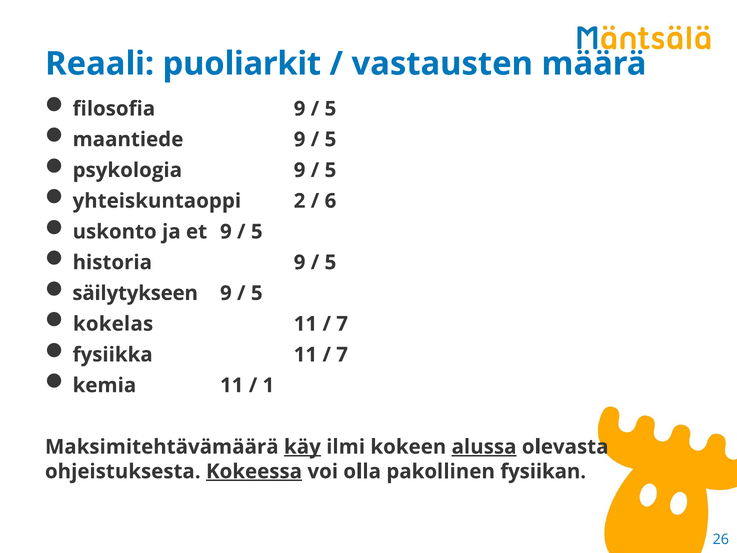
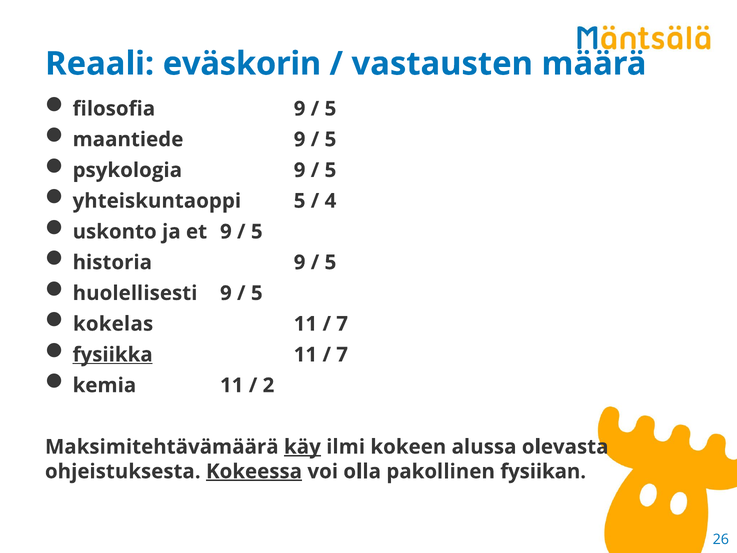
puoliarkit: puoliarkit -> eväskorin (242, 64)
yhteiskuntaoppi 2: 2 -> 5 (300, 201)
6: 6 -> 4 (330, 201)
säilytykseen: säilytykseen -> huolellisesti (135, 293)
fysiikka underline: none -> present (113, 355)
1: 1 -> 2 (268, 385)
alussa underline: present -> none (484, 447)
